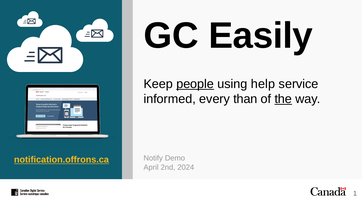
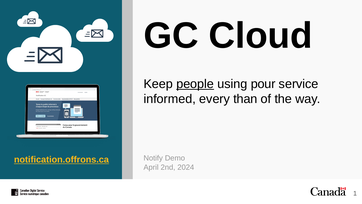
Easily: Easily -> Cloud (261, 36)
help: help -> pour (263, 84)
the underline: present -> none (283, 99)
